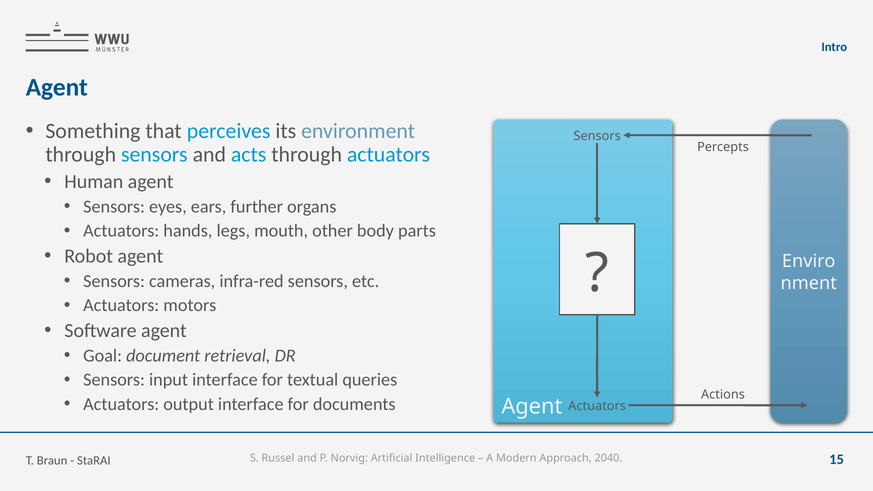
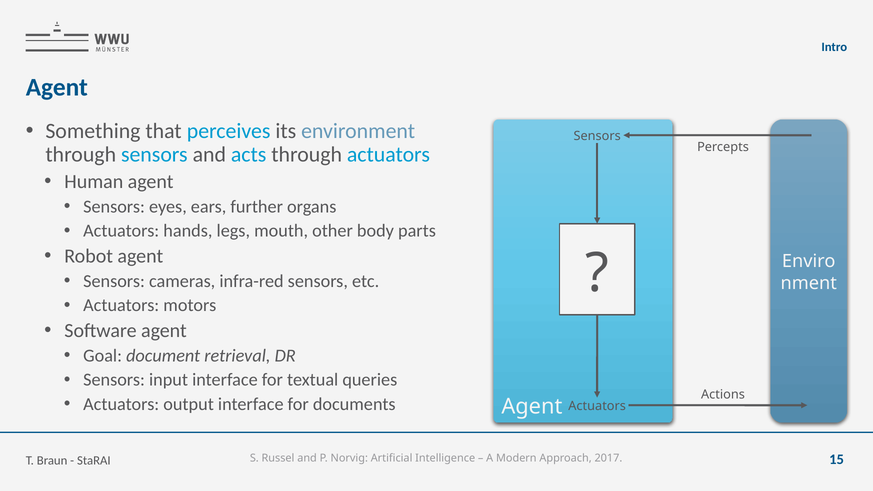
2040: 2040 -> 2017 (608, 458)
